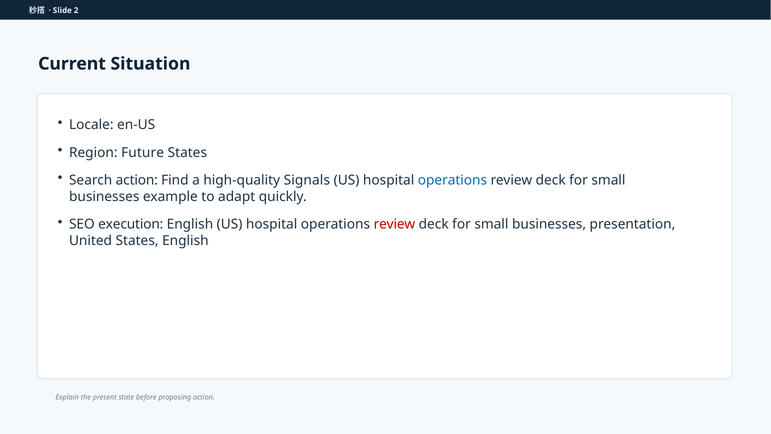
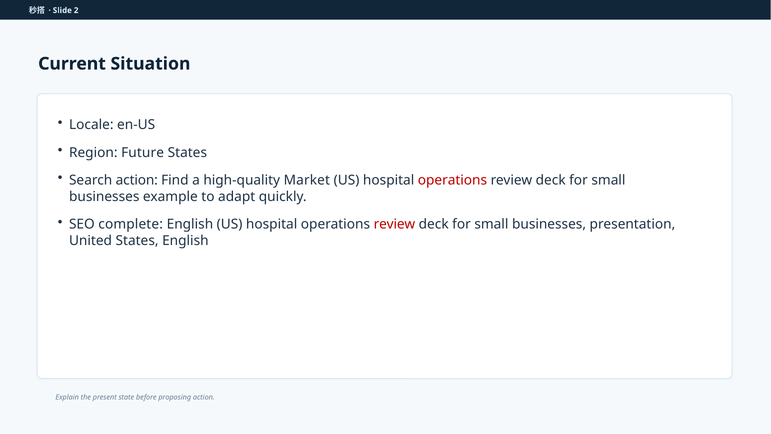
Signals: Signals -> Market (307, 180)
operations colour: blue -> red (452, 180)
execution: execution -> complete (131, 224)
